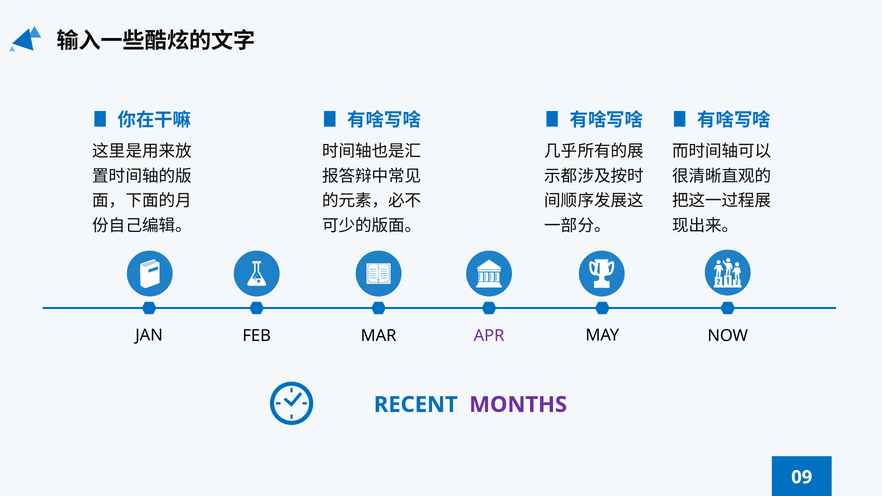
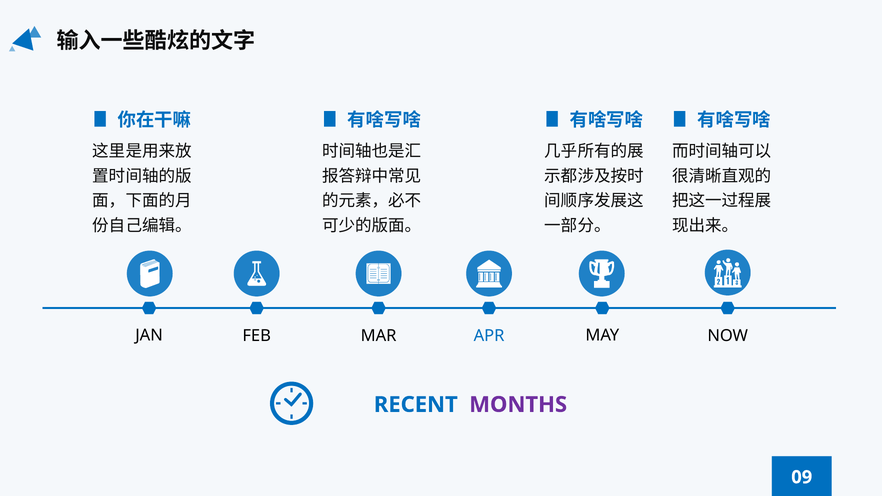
APR colour: purple -> blue (489, 336)
